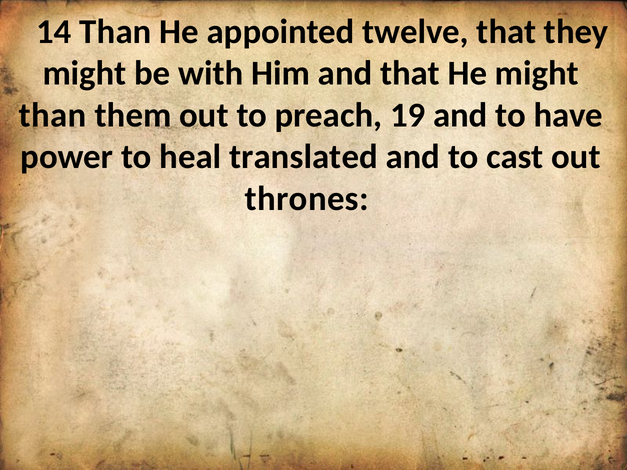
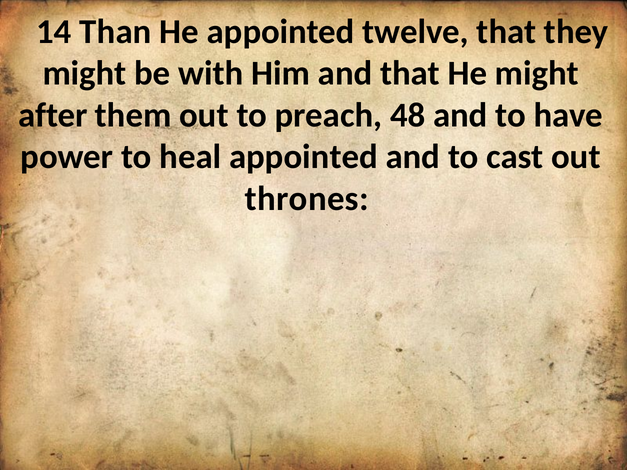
than: than -> after (53, 115)
19: 19 -> 48 (408, 115)
heal translated: translated -> appointed (303, 157)
